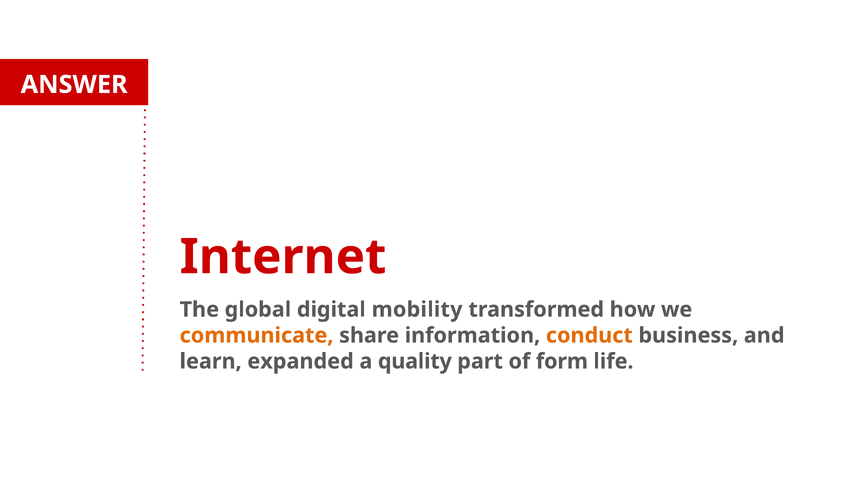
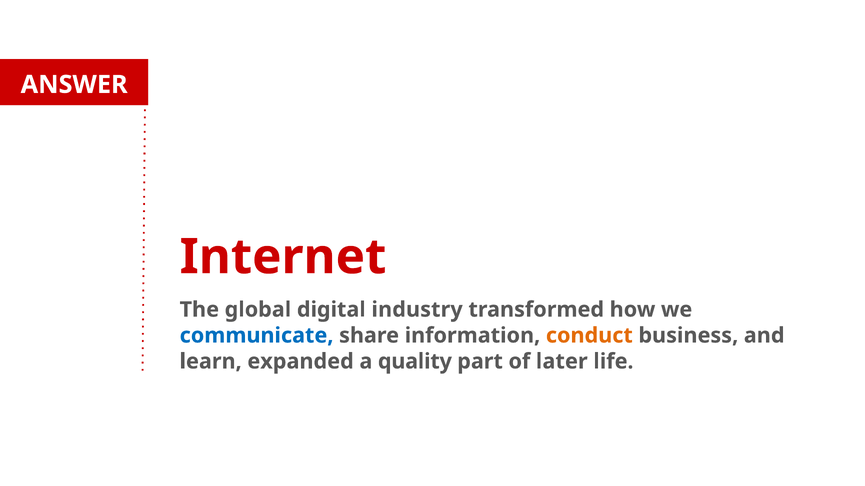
mobility: mobility -> industry (417, 310)
communicate colour: orange -> blue (257, 336)
form: form -> later (562, 362)
